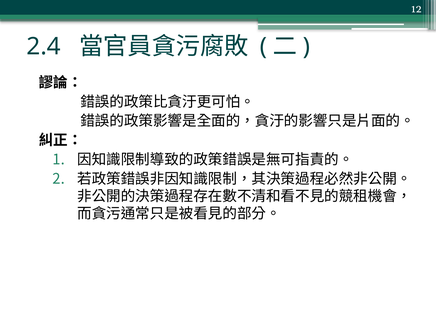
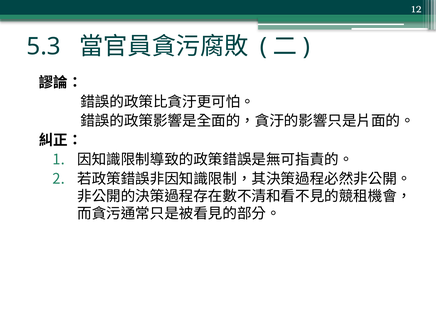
2.4: 2.4 -> 5.3 (44, 46)
